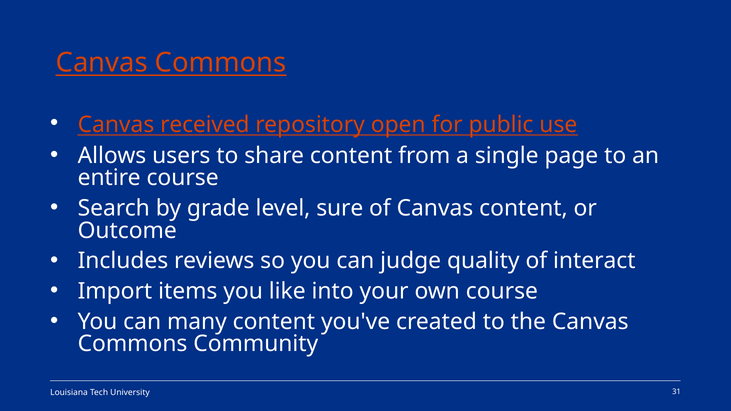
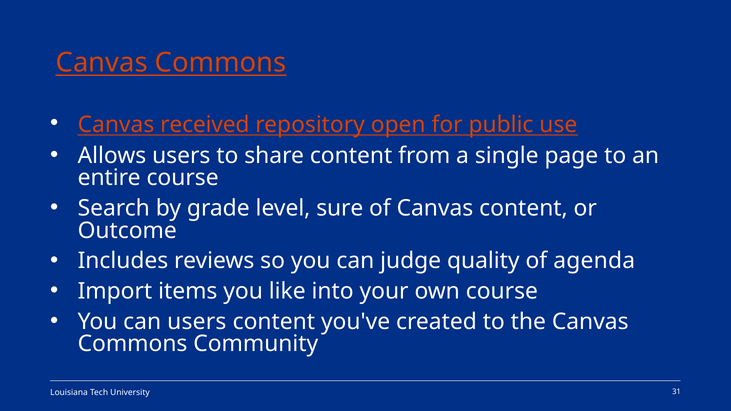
interact: interact -> agenda (594, 261)
can many: many -> users (197, 322)
